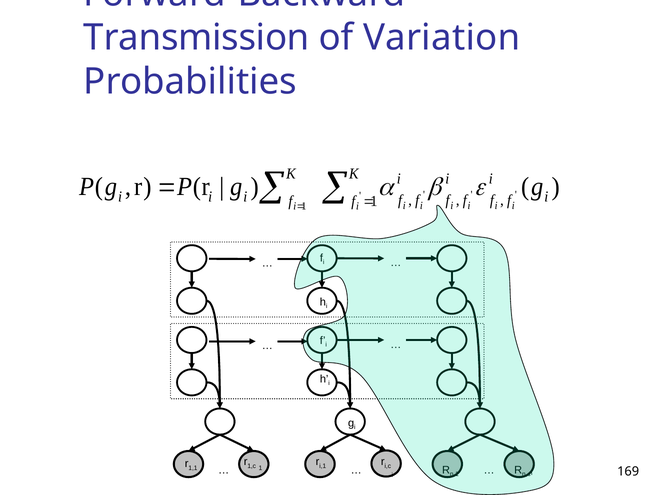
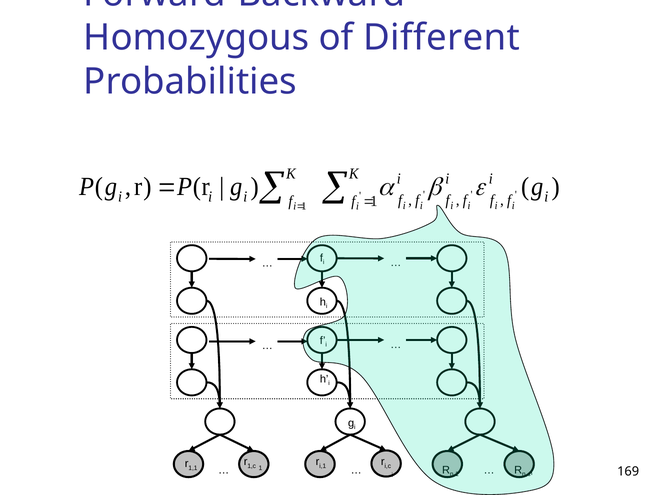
Transmission: Transmission -> Homozygous (196, 38)
Variation: Variation -> Different (442, 38)
